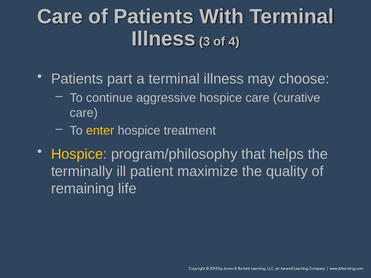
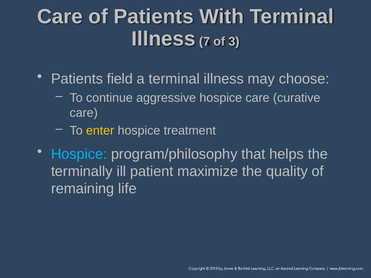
3: 3 -> 7 (204, 42)
4: 4 -> 3 (234, 42)
part: part -> field (120, 79)
Hospice colour: yellow -> light blue (79, 154)
